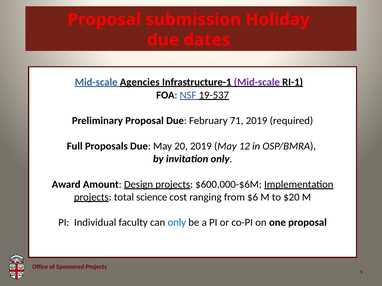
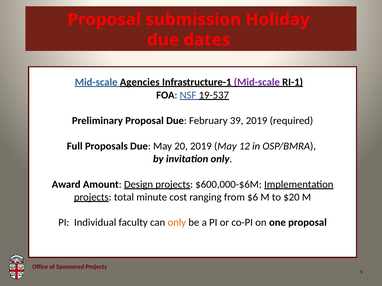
71: 71 -> 39 (237, 121)
science: science -> minute (152, 197)
only colour: blue -> orange (177, 223)
